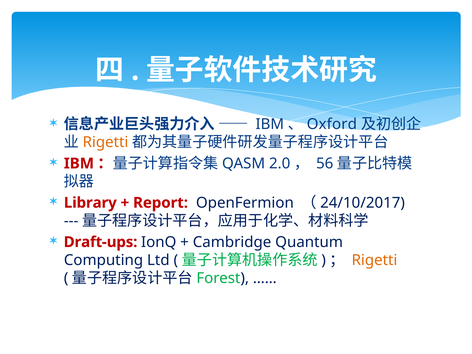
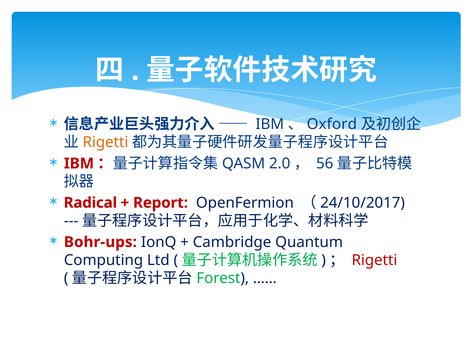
Library: Library -> Radical (90, 203)
Draft-ups: Draft-ups -> Bohr-ups (100, 242)
Rigetti colour: orange -> red (374, 260)
